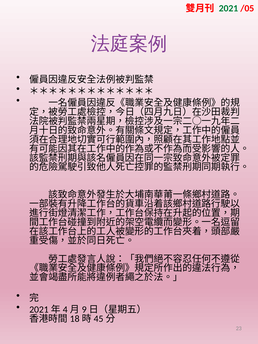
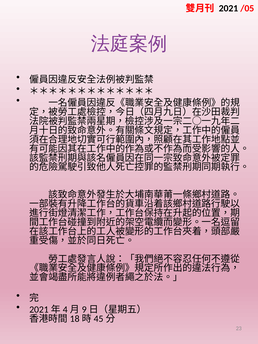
2021 colour: green -> black (228, 8)
